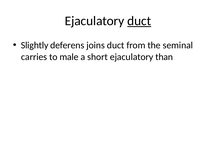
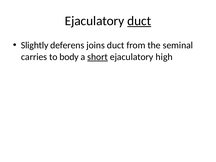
male: male -> body (69, 57)
short underline: none -> present (98, 57)
than: than -> high (164, 57)
